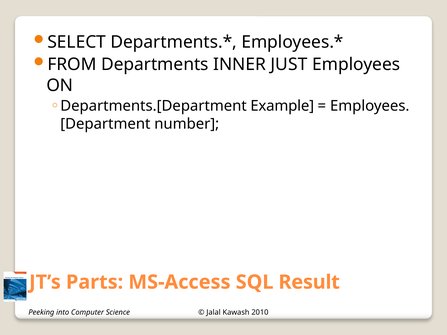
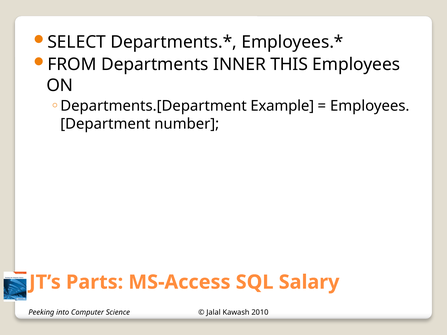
JUST: JUST -> THIS (289, 64)
Result: Result -> Salary (309, 282)
